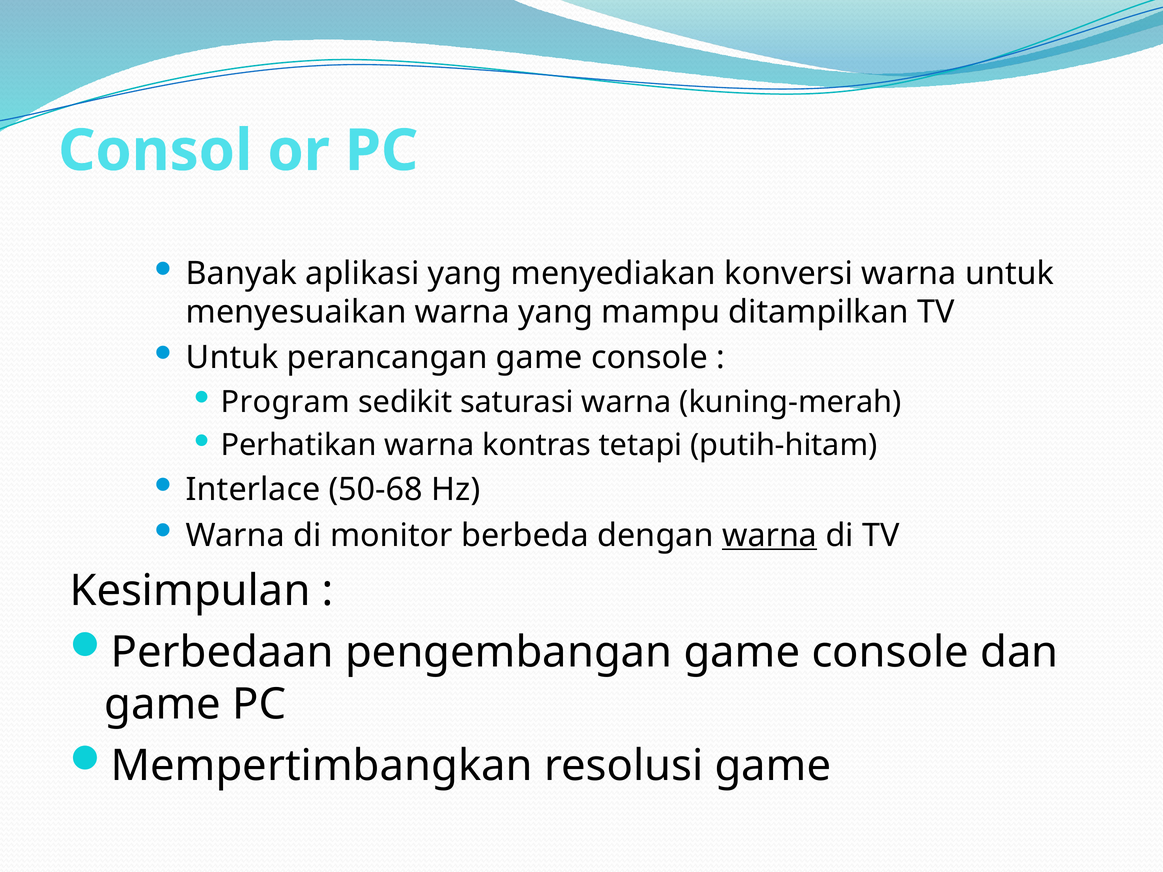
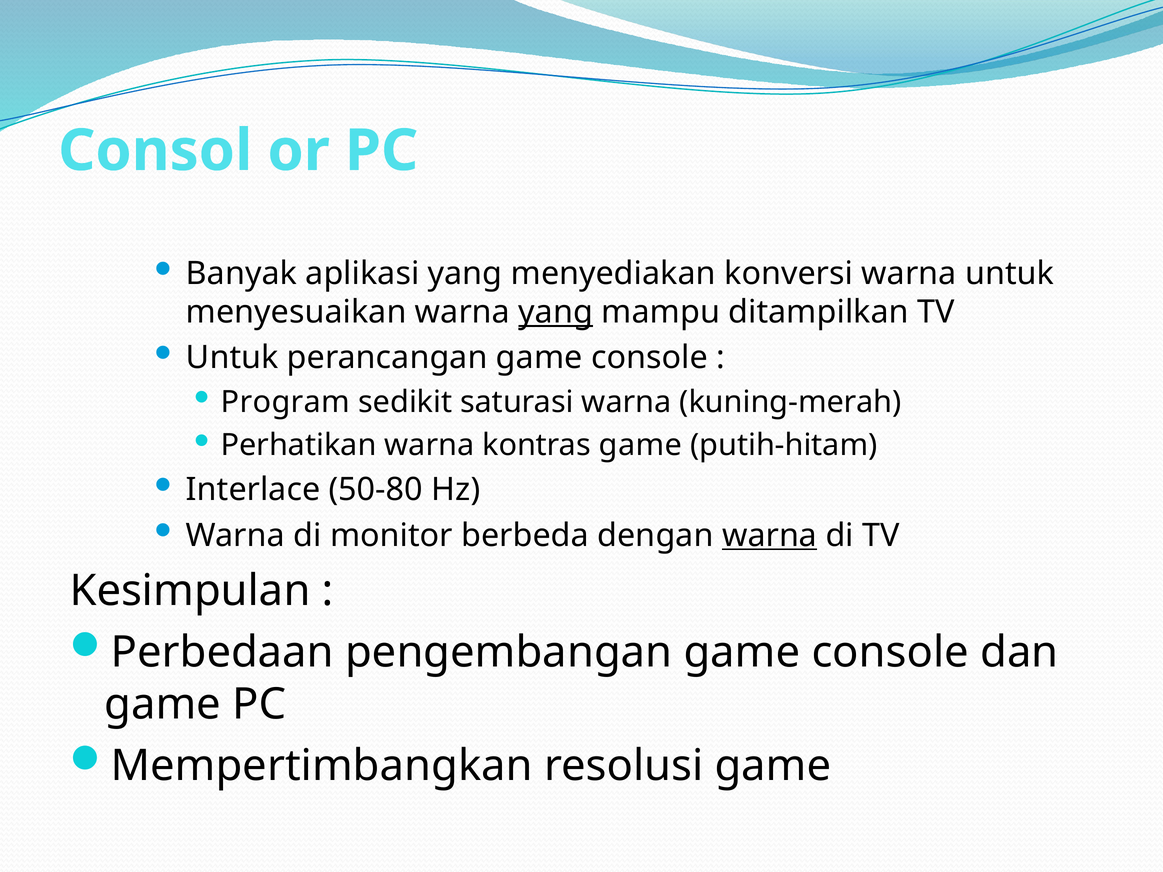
yang underline: none -> present (556, 312)
kontras tetapi: tetapi -> game (640, 445)
50-68: 50-68 -> 50-80 (376, 490)
